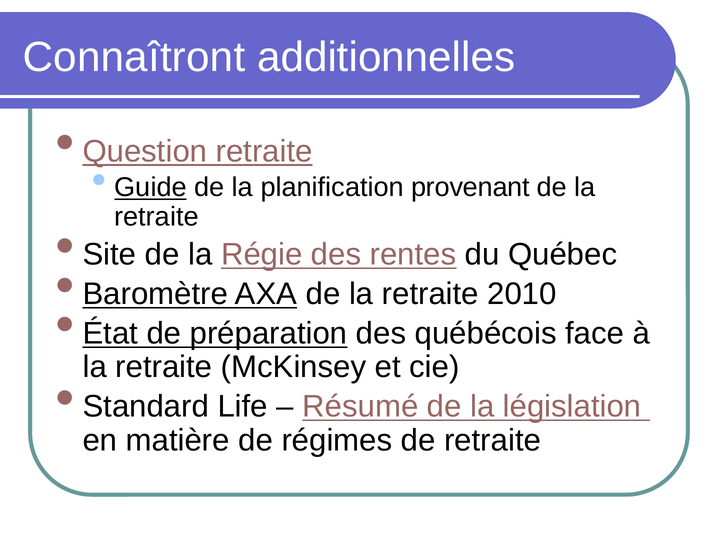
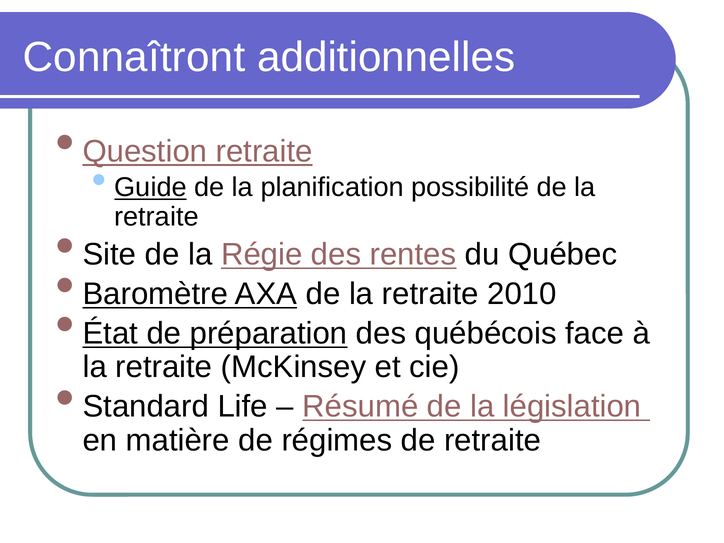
provenant: provenant -> possibilité (470, 187)
